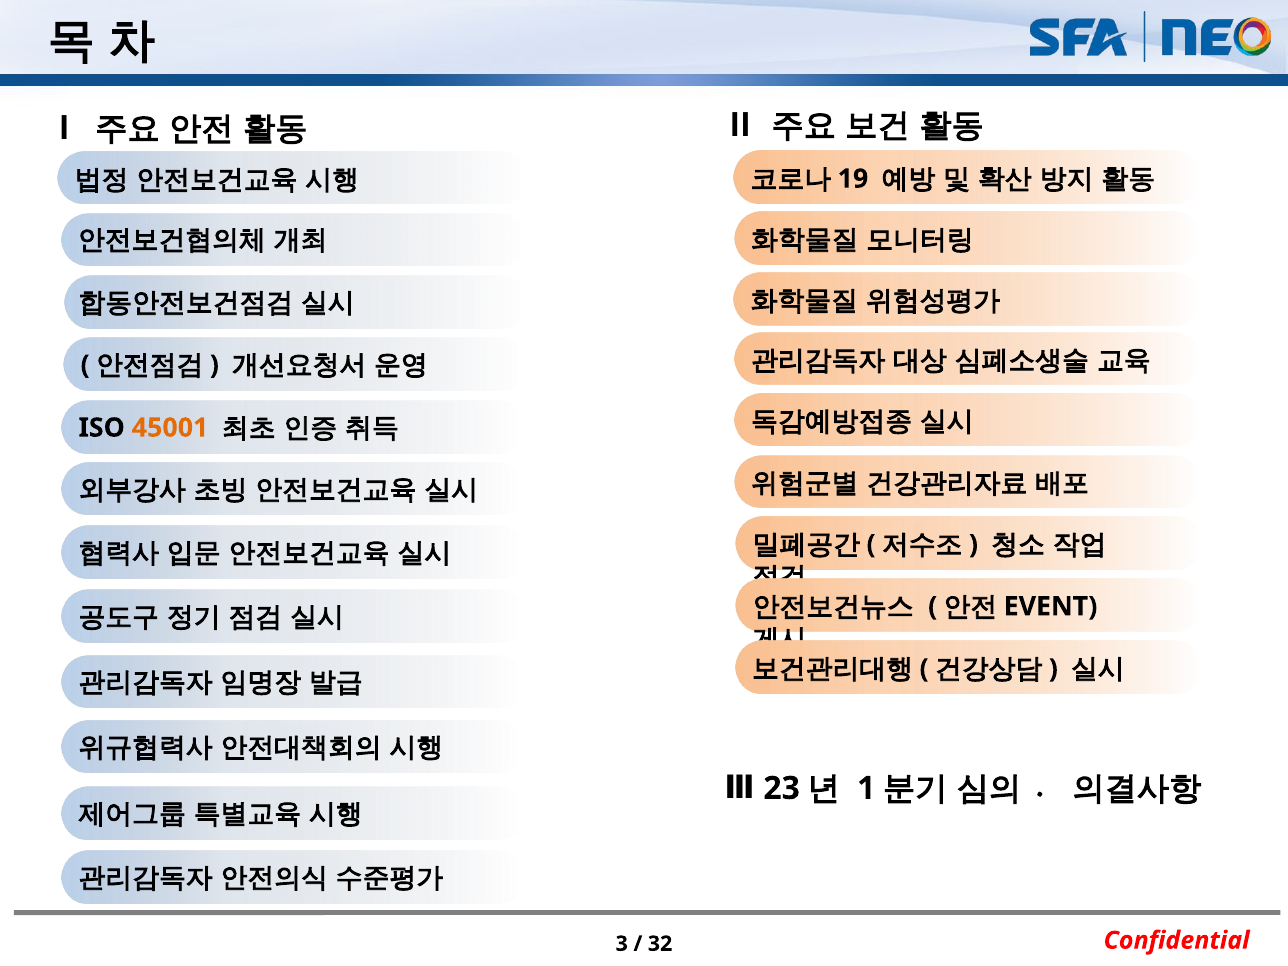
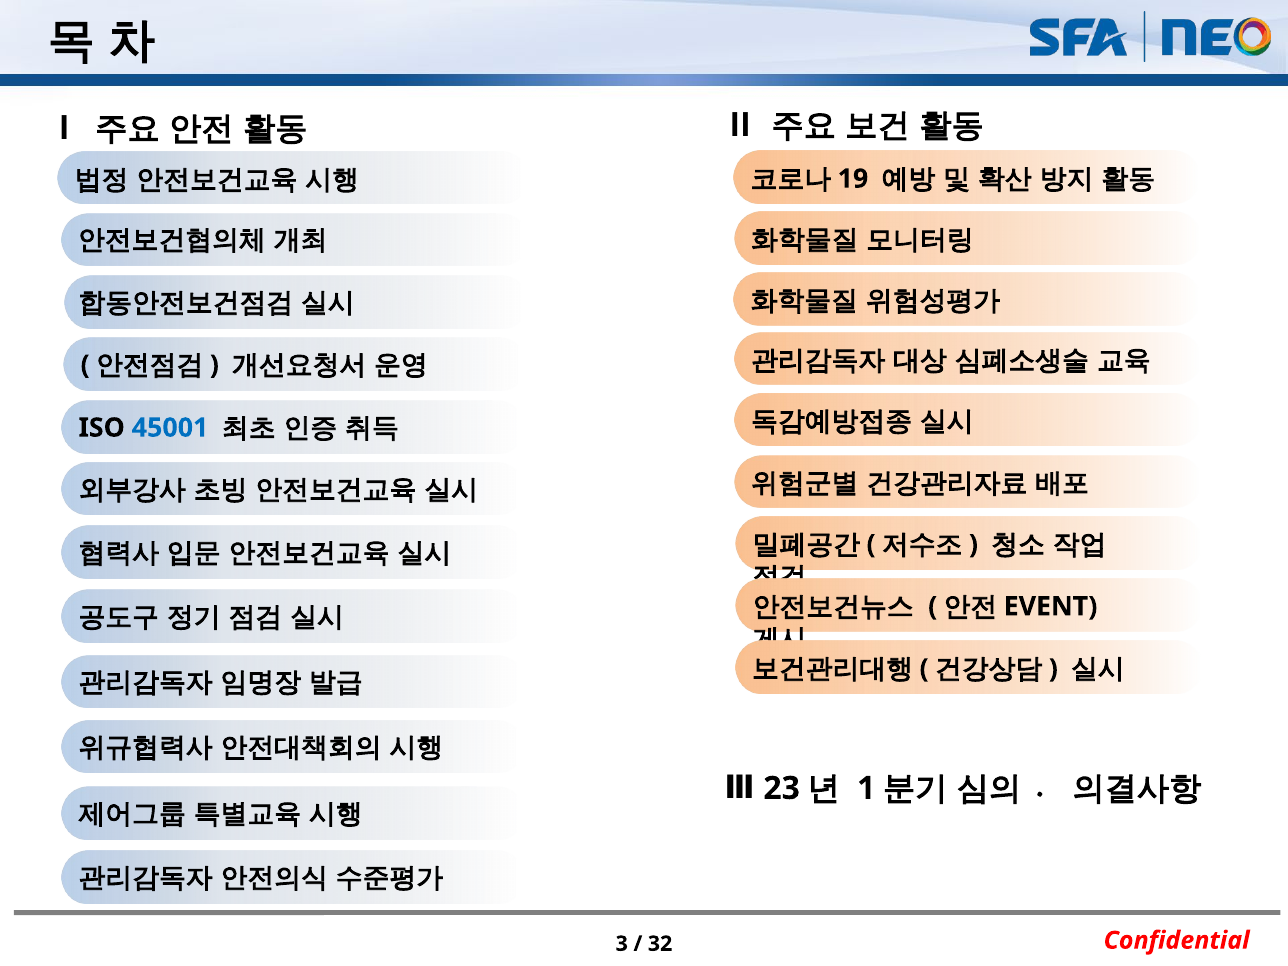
45001 colour: orange -> blue (170, 428)
